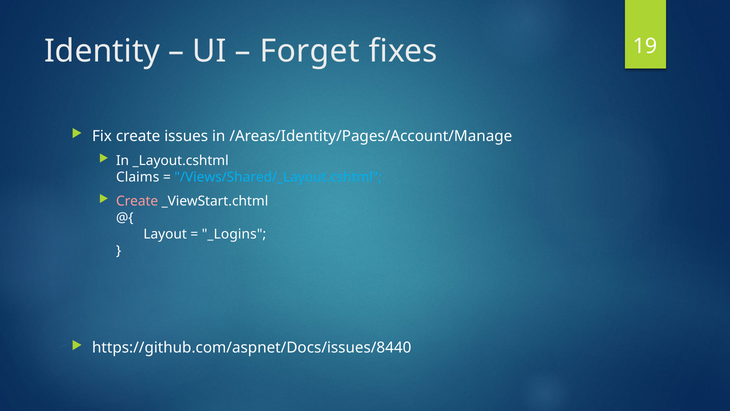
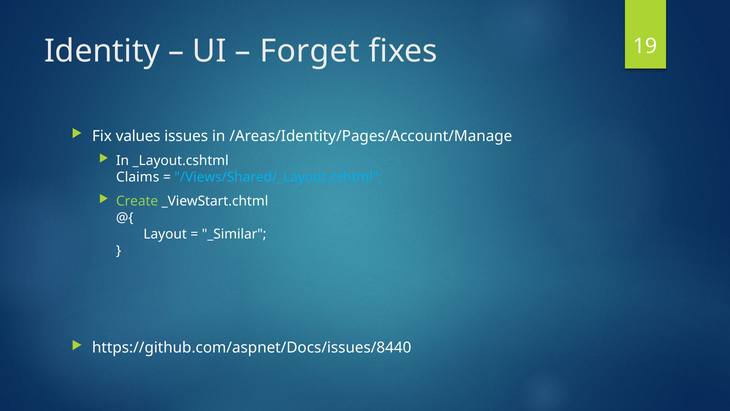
Fix create: create -> values (138, 136)
Create colour: pink -> light green (137, 201)
_Logins: _Logins -> _Similar (234, 234)
